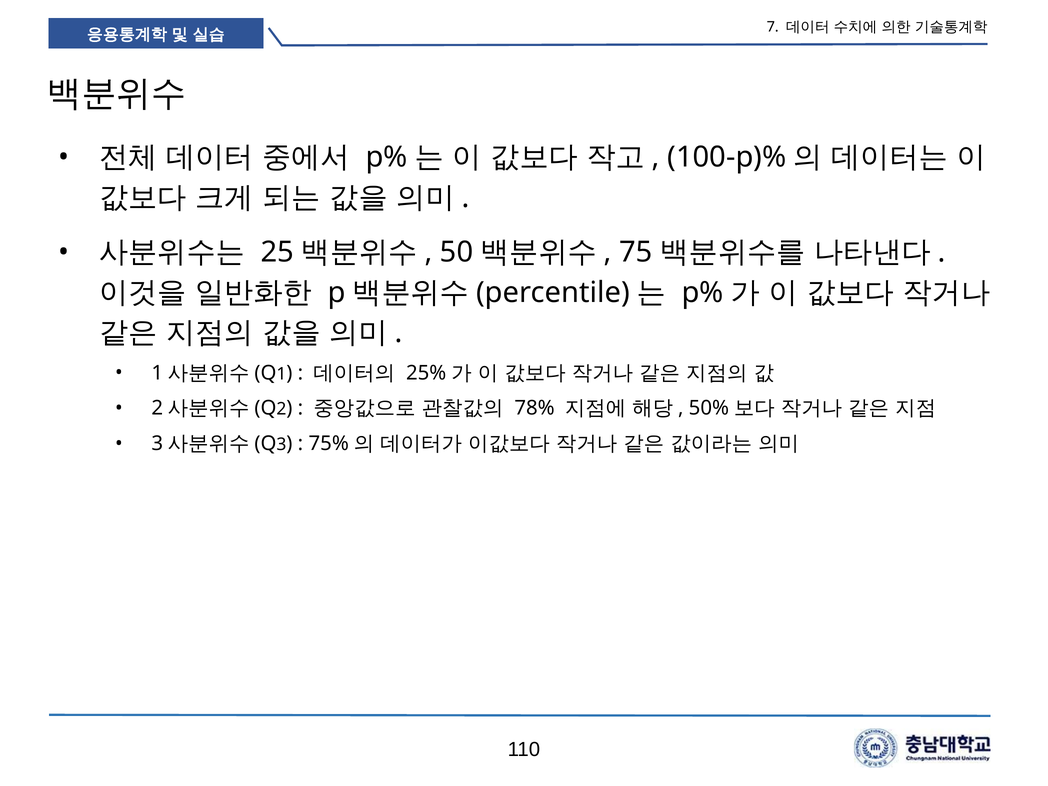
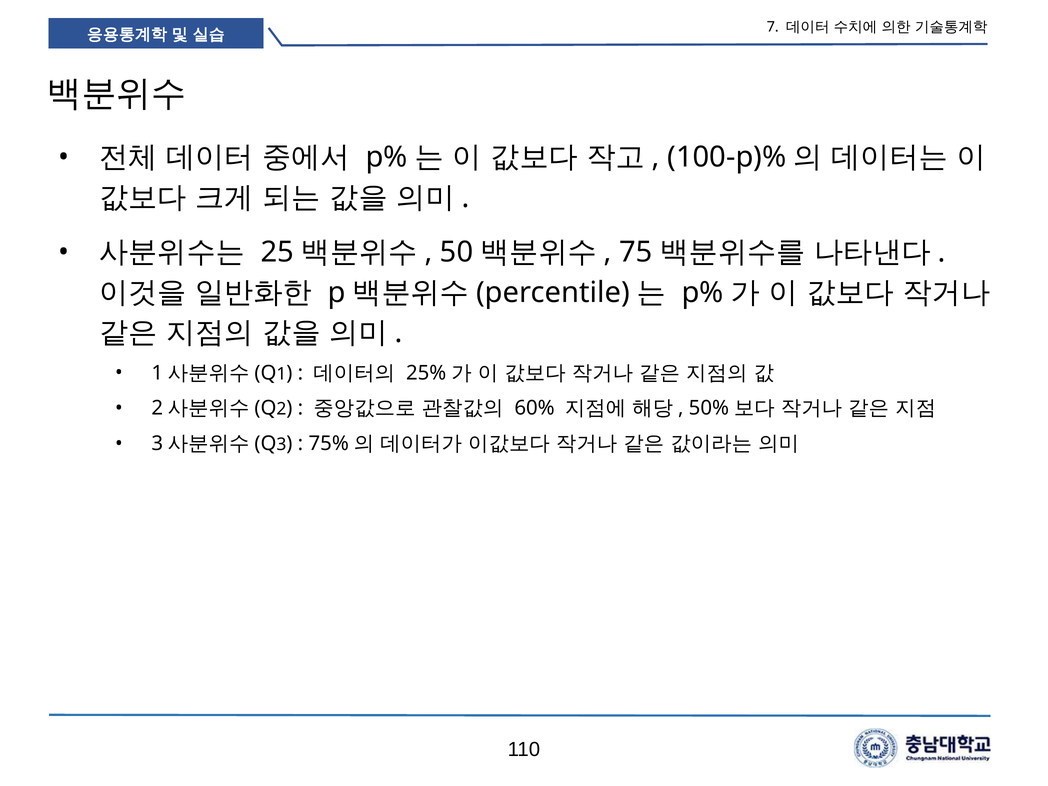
78%: 78% -> 60% (535, 408)
